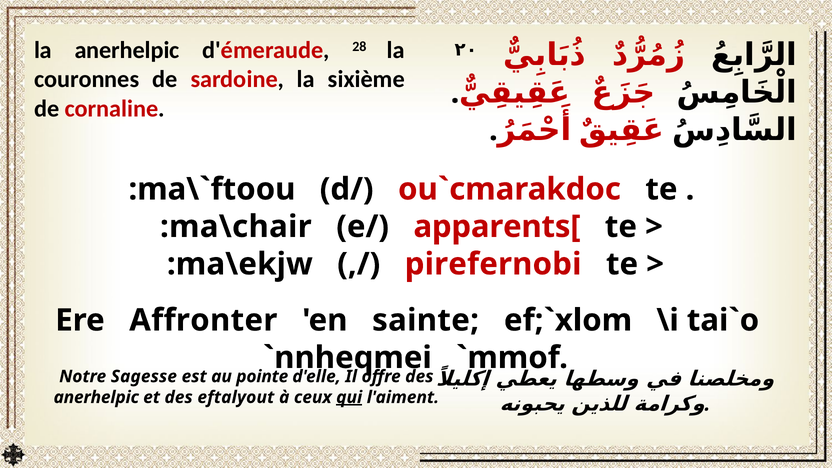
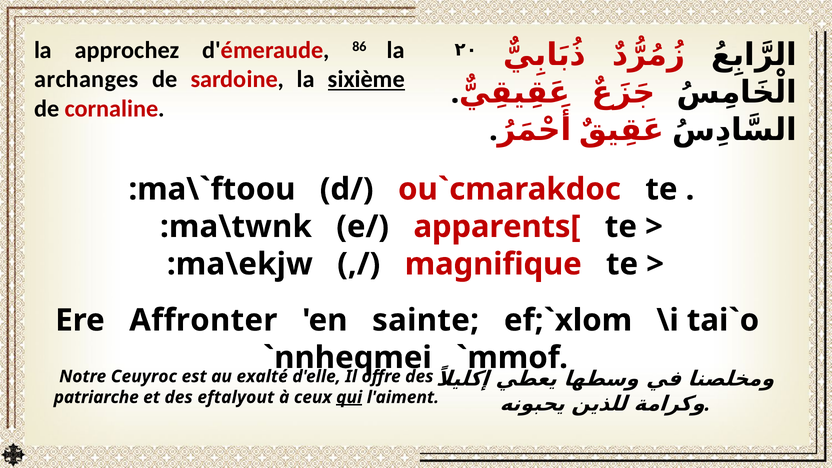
la anerhelpic: anerhelpic -> approchez (127, 50)
28: 28 -> 86 (359, 46)
couronnes: couronnes -> archanges (86, 79)
sixième underline: none -> present (366, 79)
:ma\chair: :ma\chair -> :ma\twnk (236, 227)
pirefernobi: pirefernobi -> magnifique (493, 264)
Sagesse: Sagesse -> Ceuyroc (144, 376)
pointe: pointe -> exalté (262, 376)
anerhelpic: anerhelpic -> patriarche (96, 397)
